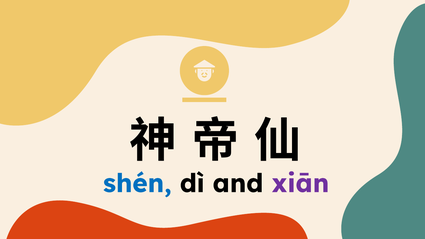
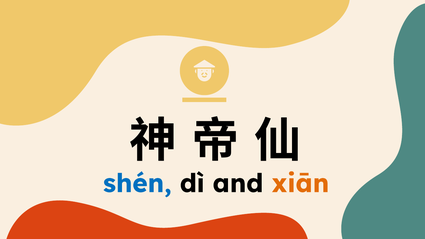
xiān colour: purple -> orange (300, 184)
